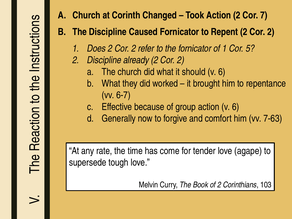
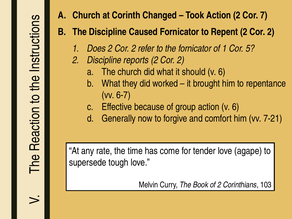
already: already -> reports (136, 60)
7-63: 7-63 -> 7-21 (273, 119)
